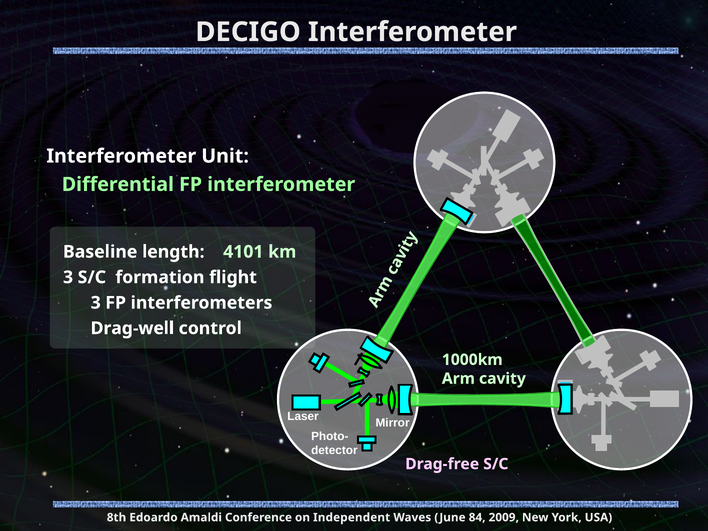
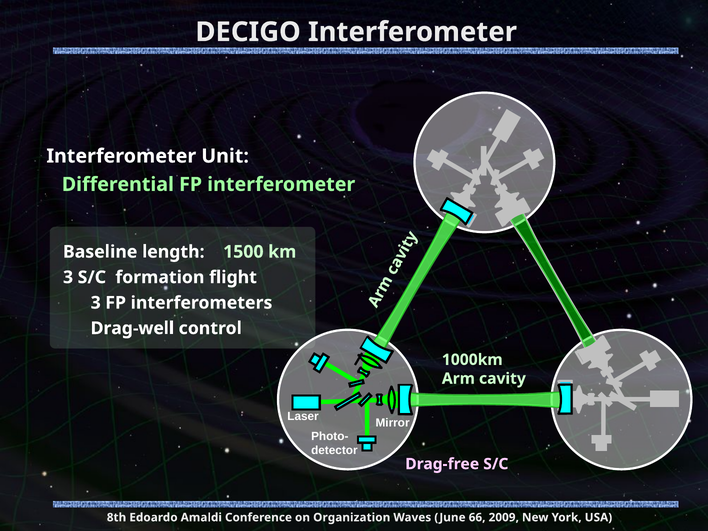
4101: 4101 -> 1500 (243, 252)
Independent: Independent -> Organization (352, 517)
84: 84 -> 66 (477, 517)
